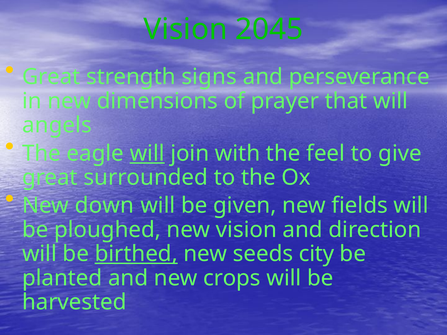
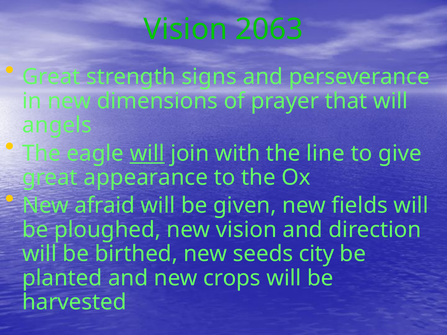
2045: 2045 -> 2063 (269, 29)
feel: feel -> line (326, 153)
surrounded: surrounded -> appearance (146, 178)
down: down -> afraid (105, 206)
birthed underline: present -> none (136, 254)
